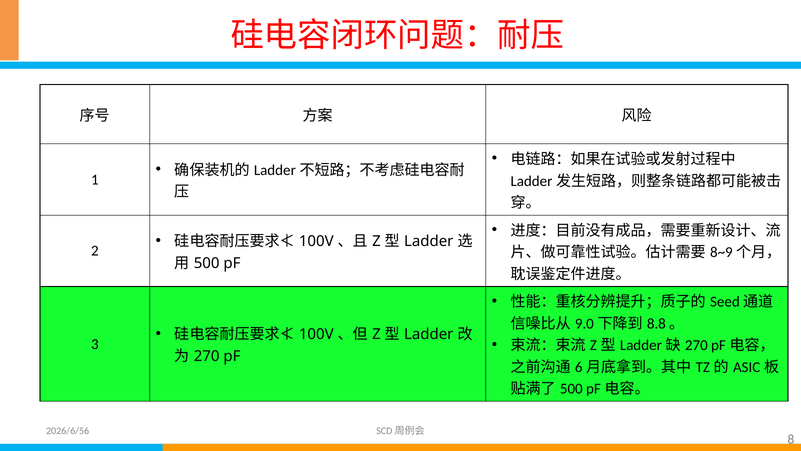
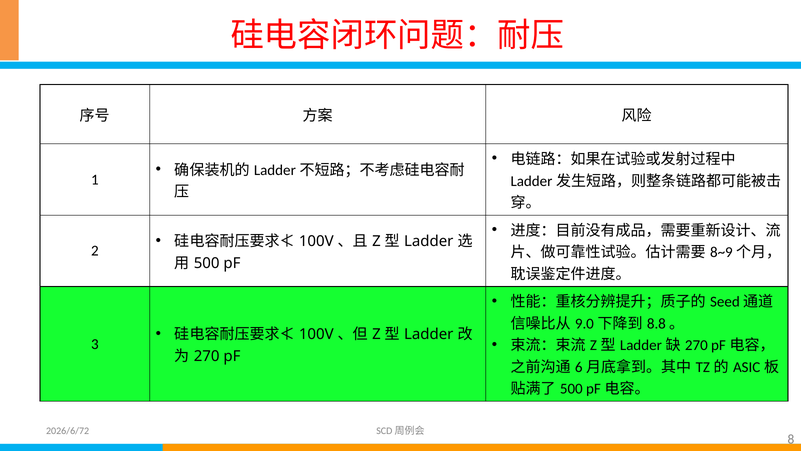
2026/6/56: 2026/6/56 -> 2026/6/72 (68, 430)
